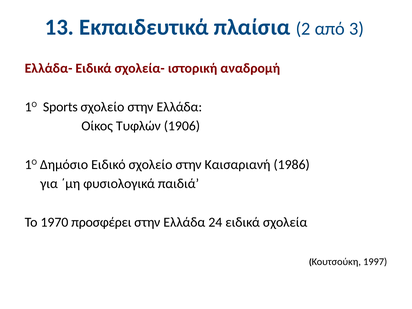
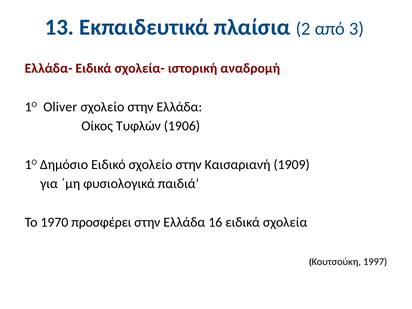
Sports: Sports -> Oliver (60, 107)
1986: 1986 -> 1909 (292, 165)
24: 24 -> 16 (215, 222)
